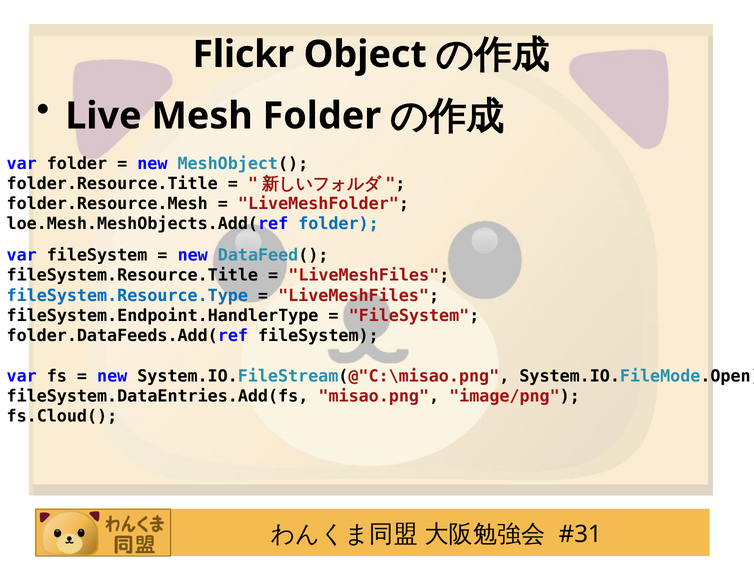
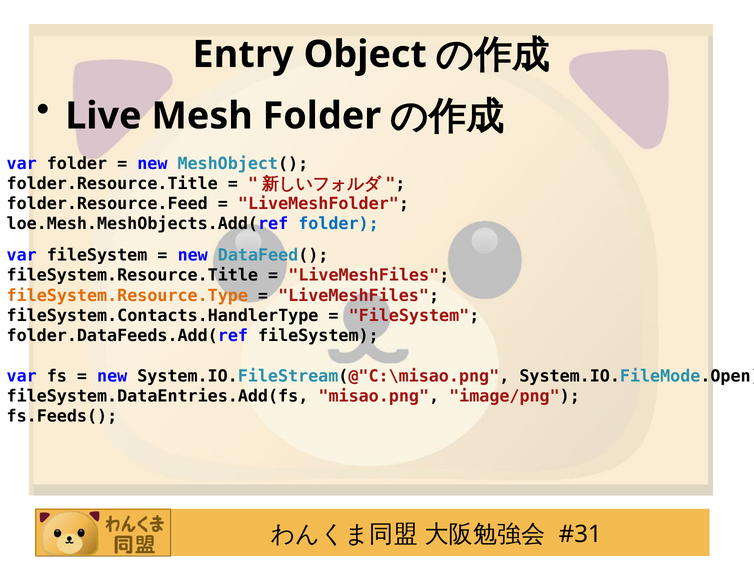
Flickr: Flickr -> Entry (243, 54)
folder.Resource.Mesh: folder.Resource.Mesh -> folder.Resource.Feed (107, 204)
fileSystem.Resource.Type colour: blue -> orange (127, 295)
fileSystem.Endpoint.HandlerType: fileSystem.Endpoint.HandlerType -> fileSystem.Contacts.HandlerType (163, 315)
fs.Cloud(: fs.Cloud( -> fs.Feeds( (62, 416)
